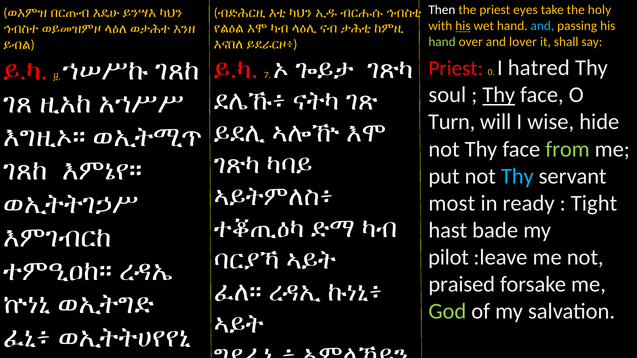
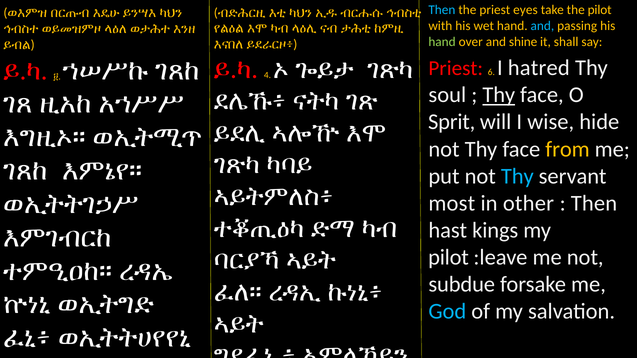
Then colour: white -> light blue (442, 10)
the holy: holy -> pilot (600, 10)
his underline: present -> none (463, 26)
lover: lover -> shine (523, 42)
7: 7 -> 4 (267, 75)
0: 0 -> 6 (491, 72)
Turn: Turn -> Sprit (452, 122)
from colour: light green -> yellow (568, 149)
ready: ready -> other (528, 203)
Tight: Tight -> Then (594, 203)
bade: bade -> kings (495, 230)
praised: praised -> subdue (462, 285)
God colour: light green -> light blue (447, 312)
